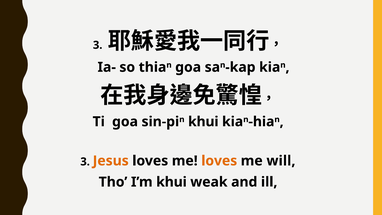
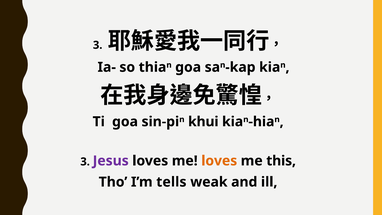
Jesus colour: orange -> purple (111, 161)
will: will -> this (281, 161)
I’m khui: khui -> tells (171, 182)
